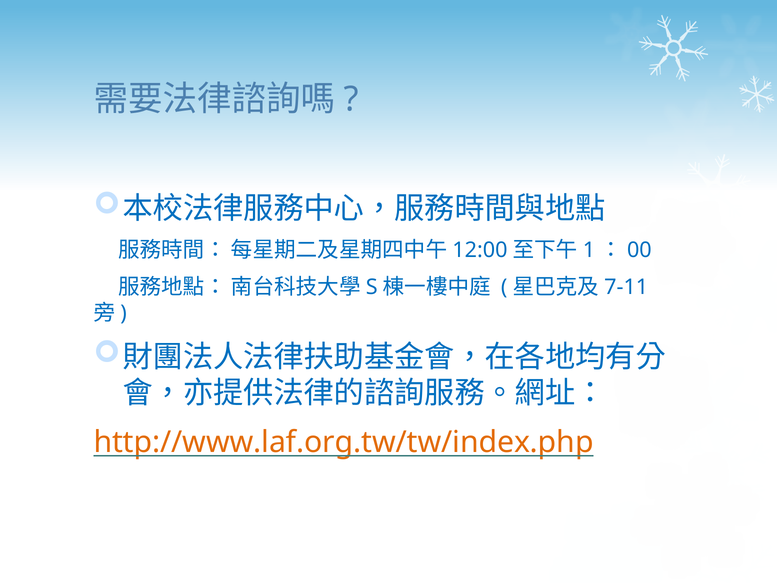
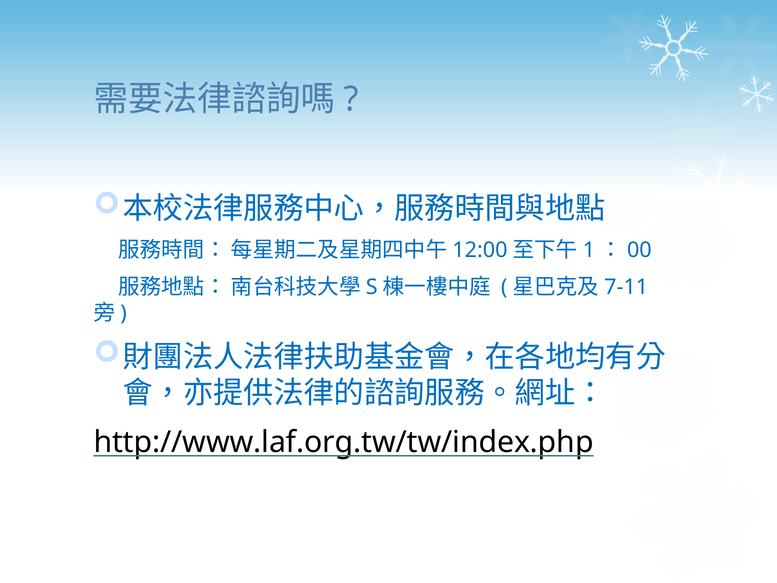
http://www.laf.org.tw/tw/index.php colour: orange -> black (344, 442)
